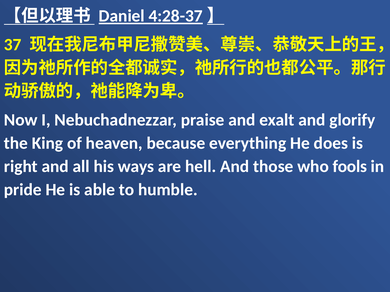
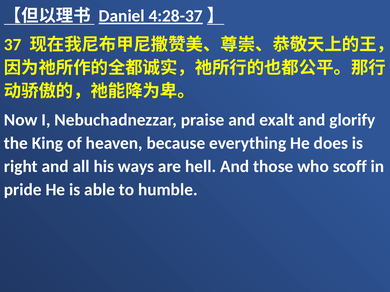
fools: fools -> scoff (350, 167)
